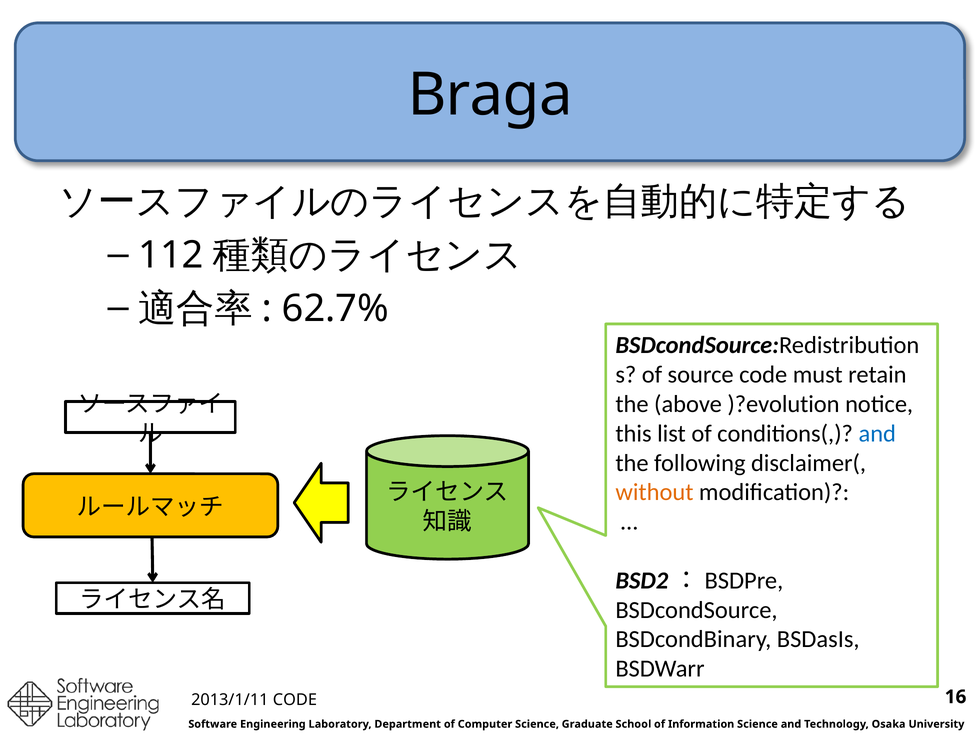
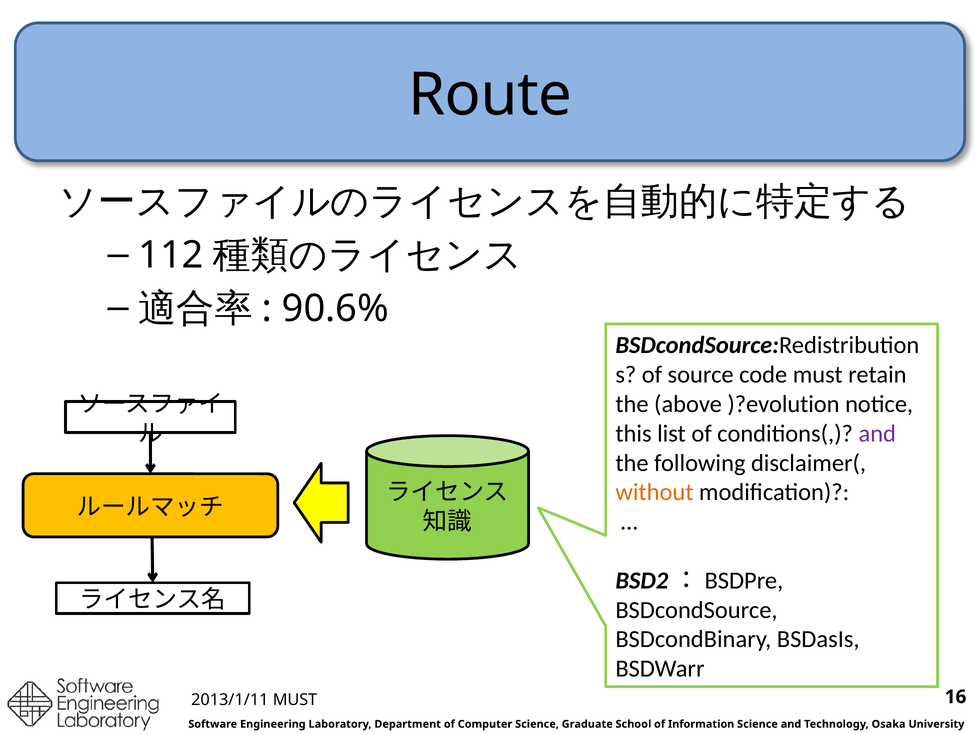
Braga: Braga -> Route (490, 95)
62.7%: 62.7% -> 90.6% (335, 308)
and colour: blue -> purple (877, 434)
2013/1/11 CODE: CODE -> MUST (295, 700)
